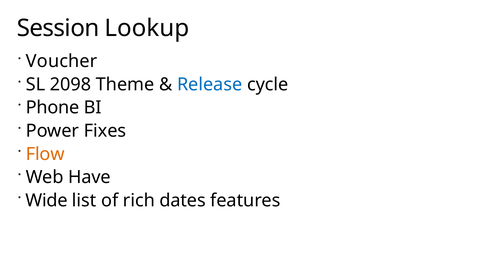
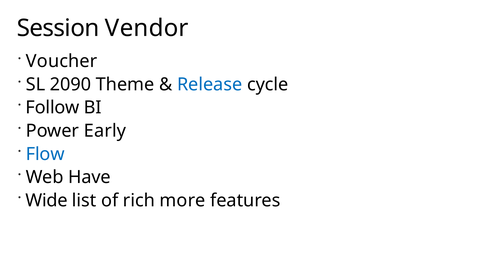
Lookup: Lookup -> Vendor (147, 28)
2098: 2098 -> 2090 (71, 84)
Phone: Phone -> Follow (53, 108)
Fixes: Fixes -> Early (105, 131)
Flow colour: orange -> blue (45, 154)
dates: dates -> more (183, 200)
